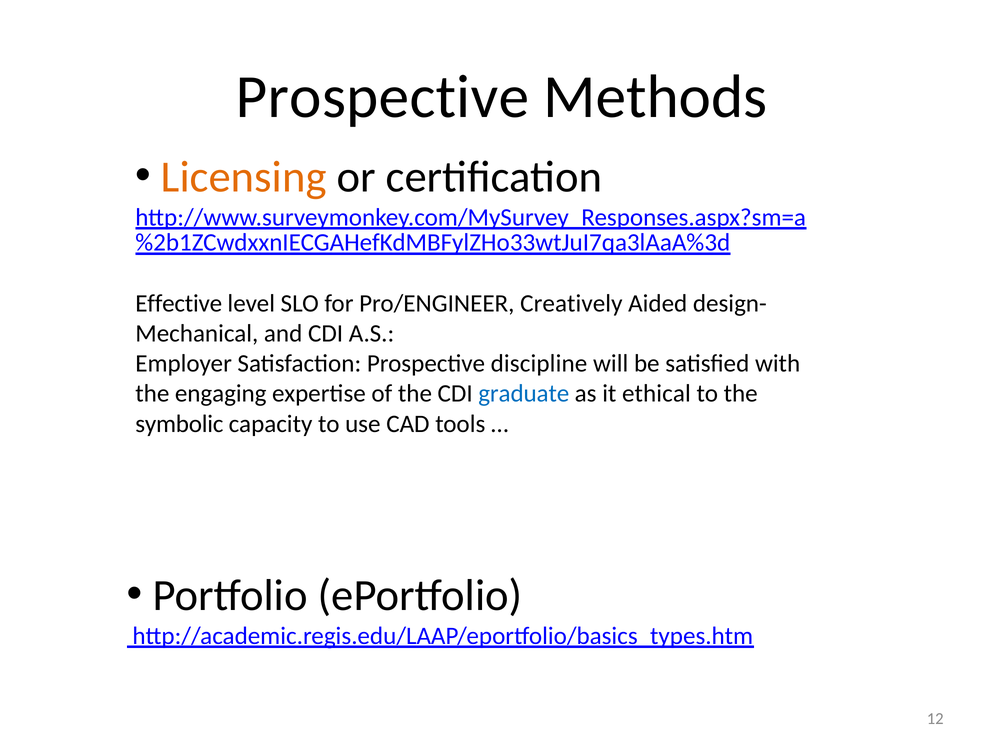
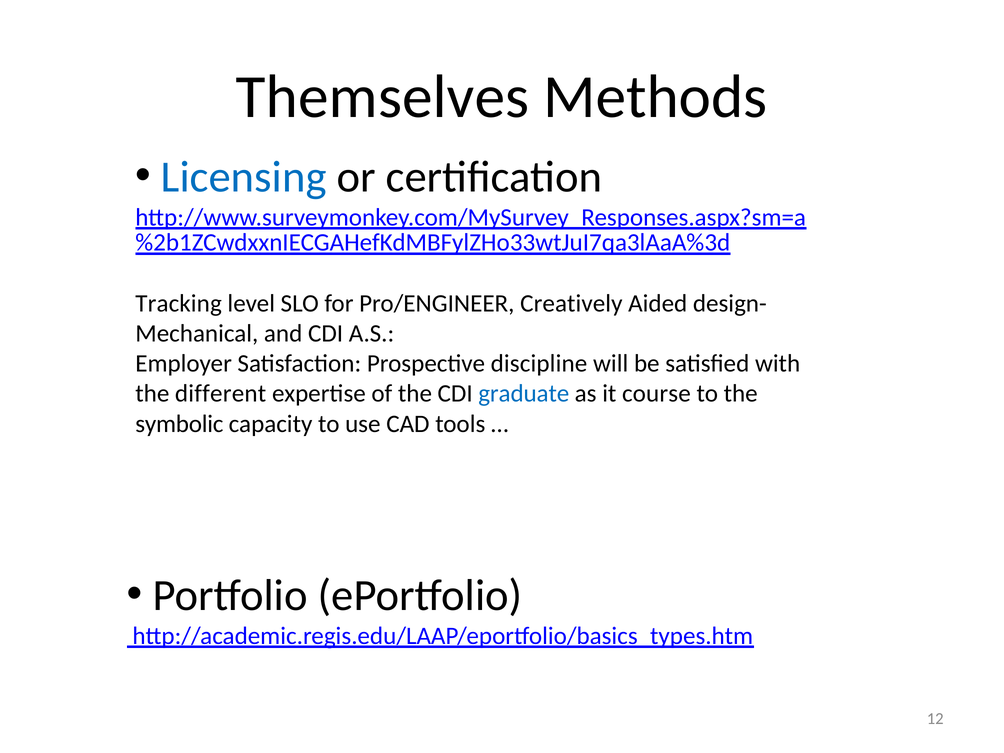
Prospective: Prospective -> Themselves (383, 97)
Licensing colour: orange -> blue (244, 177)
Effective: Effective -> Tracking (179, 303)
engaging: engaging -> different (221, 394)
ethical: ethical -> course (656, 394)
